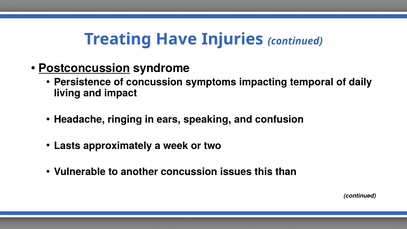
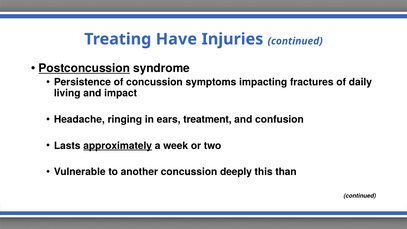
temporal: temporal -> fractures (312, 82)
speaking: speaking -> treatment (207, 119)
approximately underline: none -> present (118, 146)
issues: issues -> deeply (236, 172)
